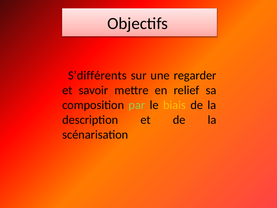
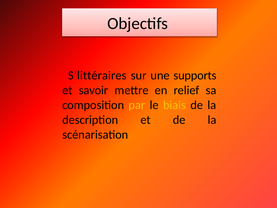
S’différents: S’différents -> S’littéraires (97, 75)
regarder: regarder -> supports (195, 75)
par colour: light green -> yellow (137, 105)
